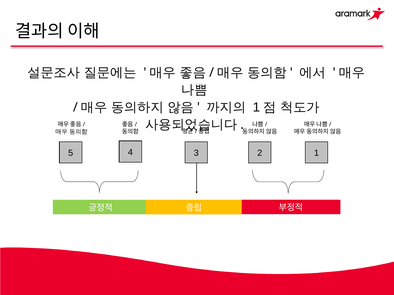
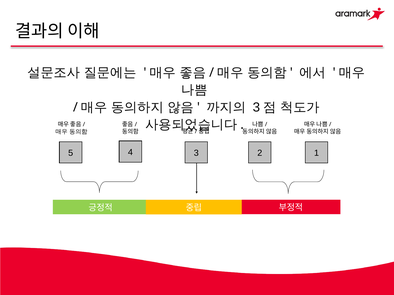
1: 1 -> 3 (256, 107)
